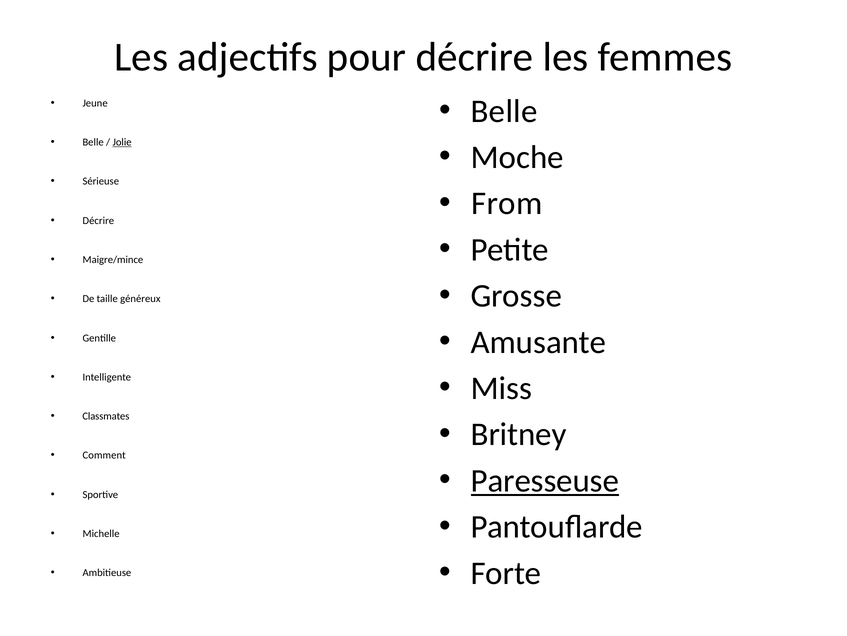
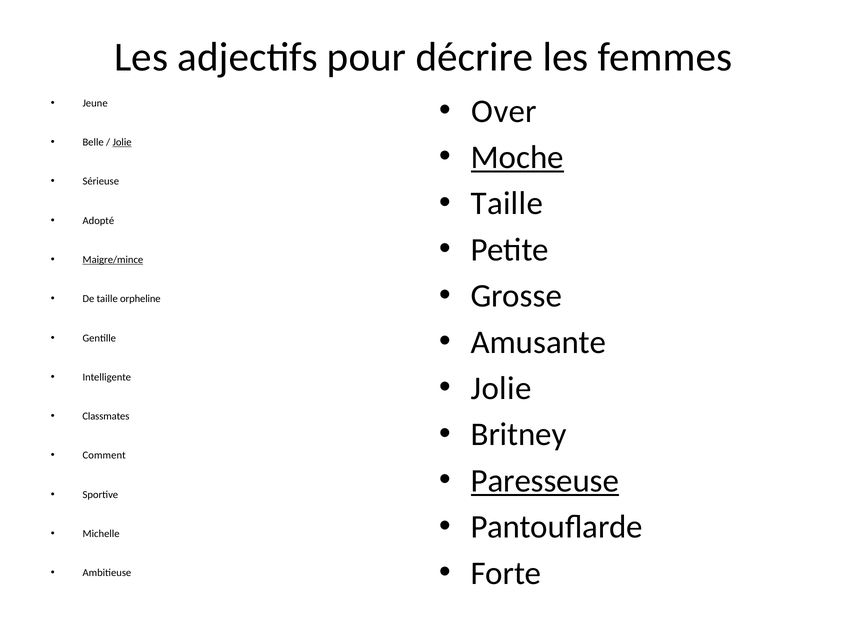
Belle: Belle -> Over (504, 111)
Moche underline: none -> present (517, 157)
From: From -> Taille (507, 203)
Décrire: Décrire -> Adopté (98, 220)
Maigre/mince underline: none -> present (113, 259)
généreux: généreux -> orpheline (140, 299)
Miss: Miss -> Jolie (501, 388)
